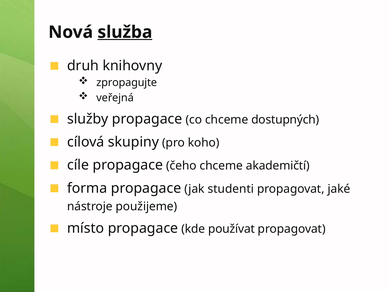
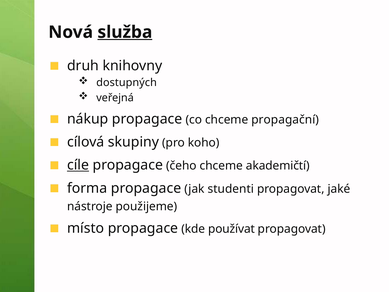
zpropagujte: zpropagujte -> dostupných (127, 82)
služby: služby -> nákup (88, 119)
dostupných: dostupných -> propagační (285, 120)
cíle underline: none -> present (78, 165)
